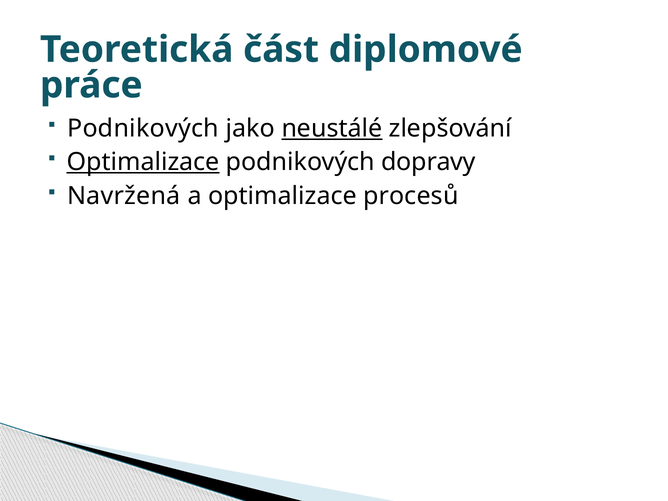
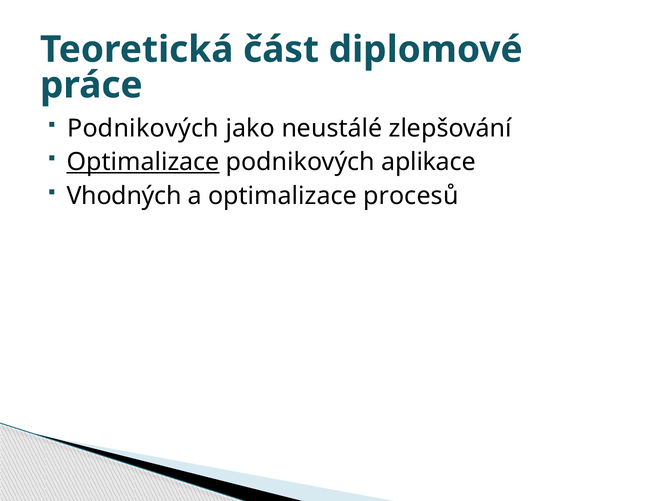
neustálé underline: present -> none (332, 128)
dopravy: dopravy -> aplikace (429, 162)
Navržená: Navržená -> Vhodných (124, 196)
